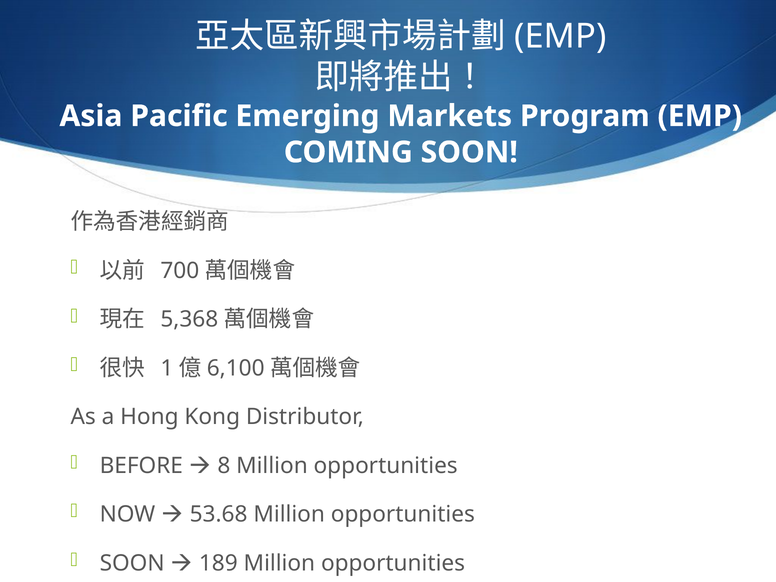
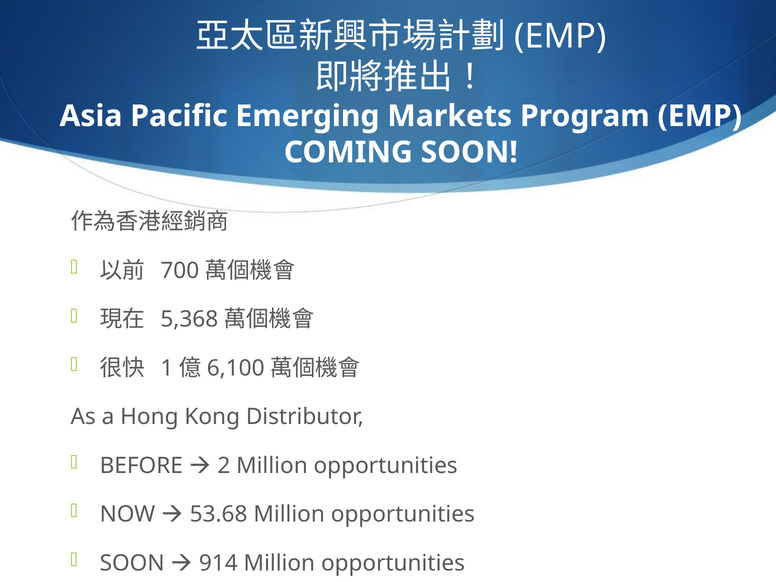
8: 8 -> 2 (224, 466)
189: 189 -> 914 (218, 563)
